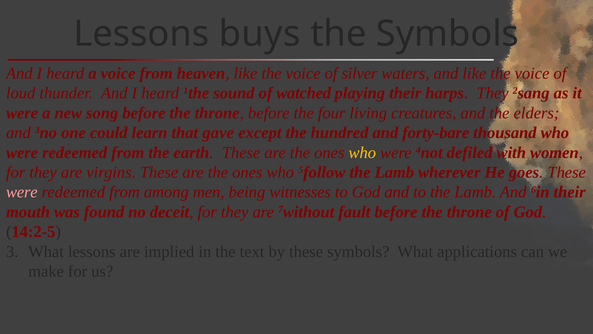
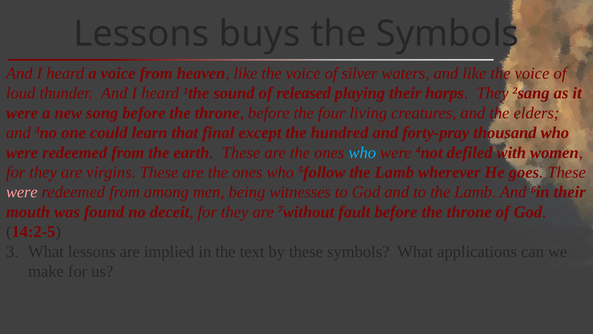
watched: watched -> released (304, 93)
gave: gave -> final (218, 133)
forty-bare: forty-bare -> forty-pray (436, 133)
who colour: yellow -> light blue (362, 152)
